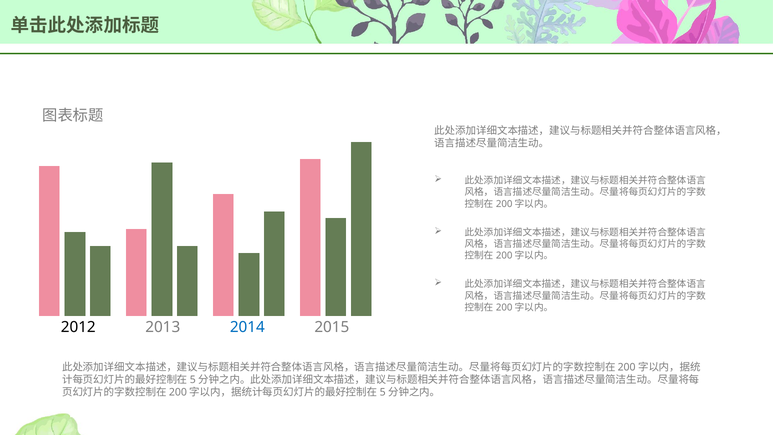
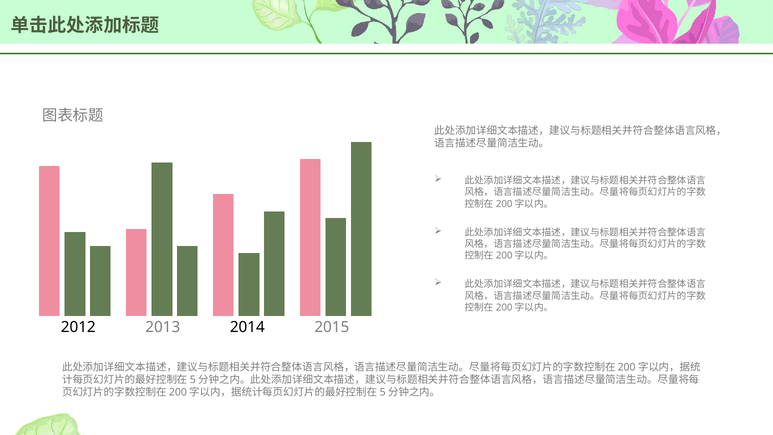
2014 colour: blue -> black (247, 327)
